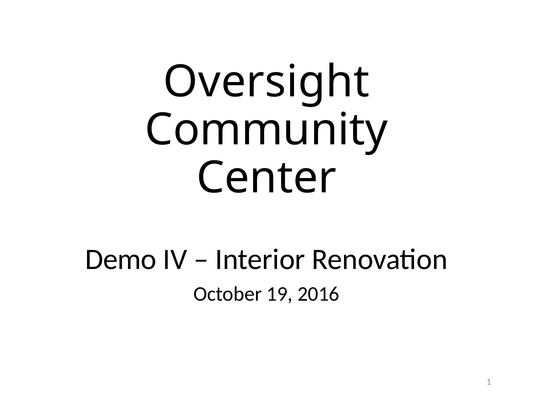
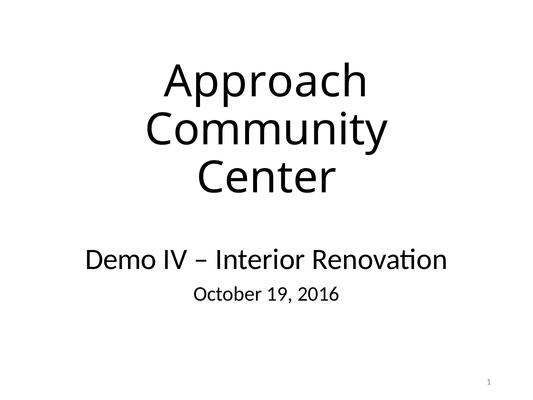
Oversight: Oversight -> Approach (266, 82)
